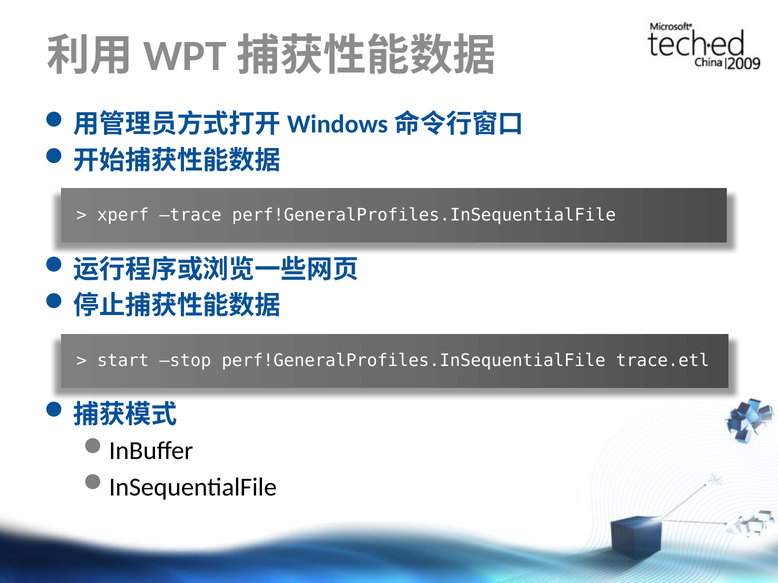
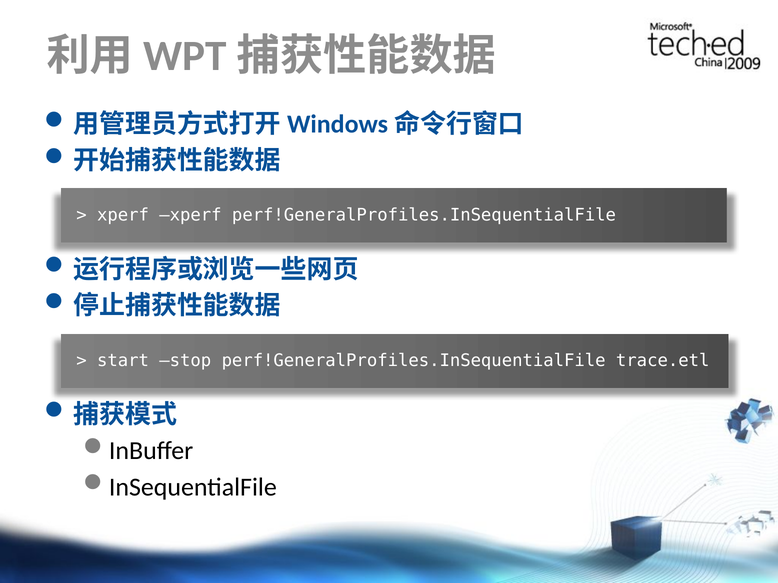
xperf trace: trace -> xperf (190, 215)
